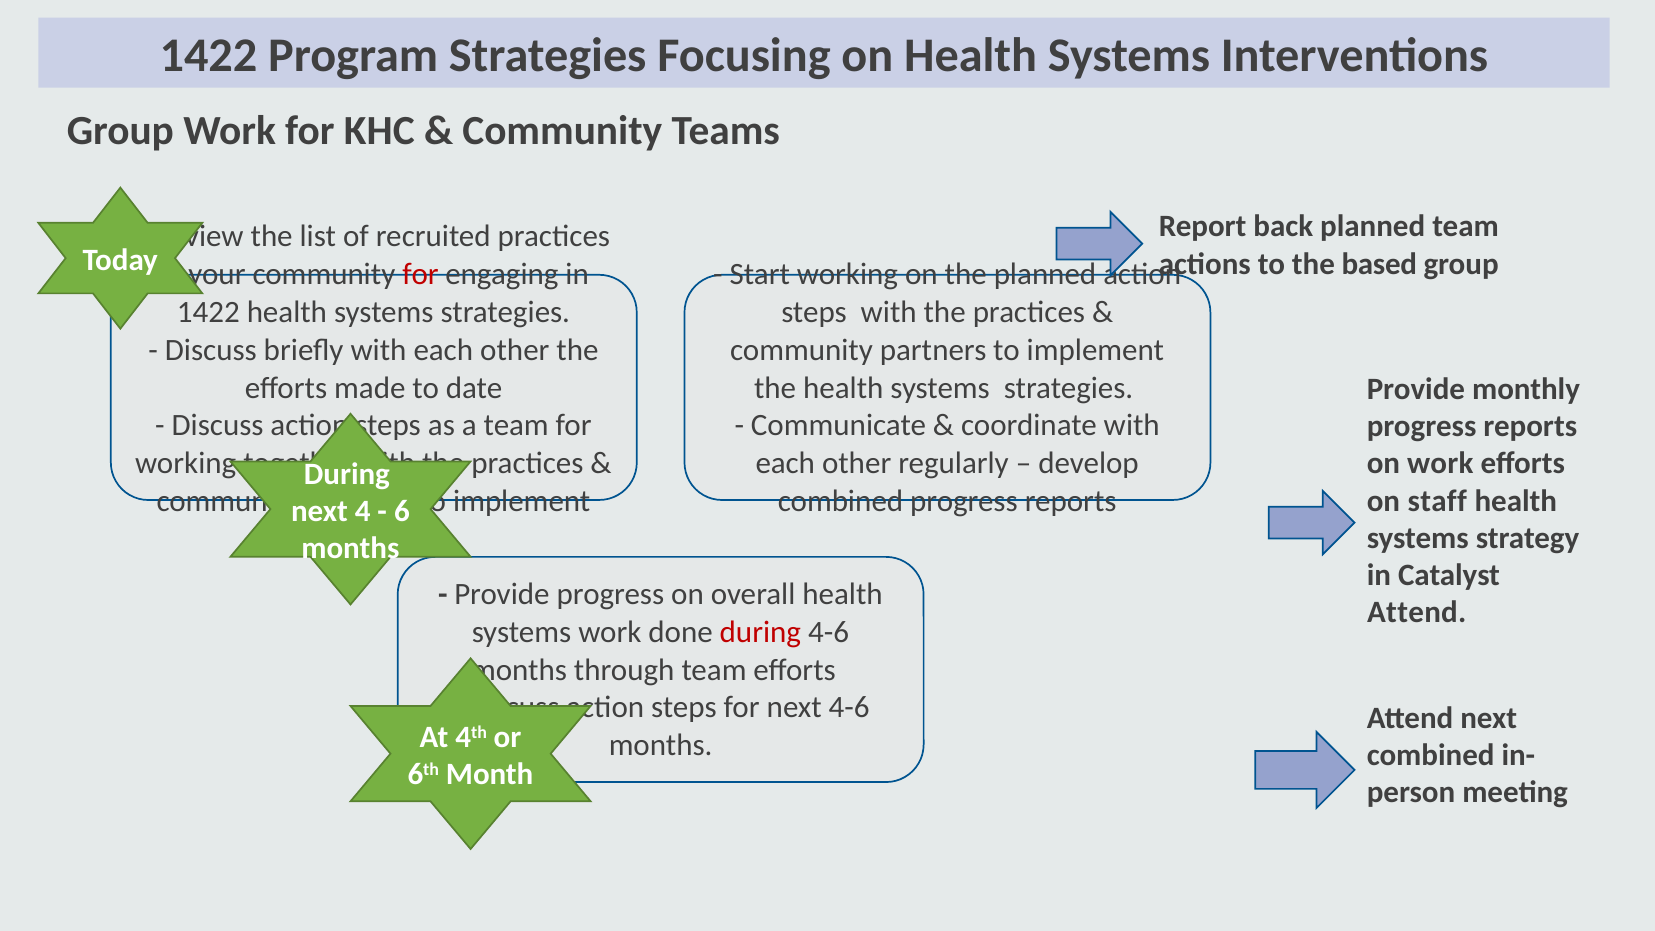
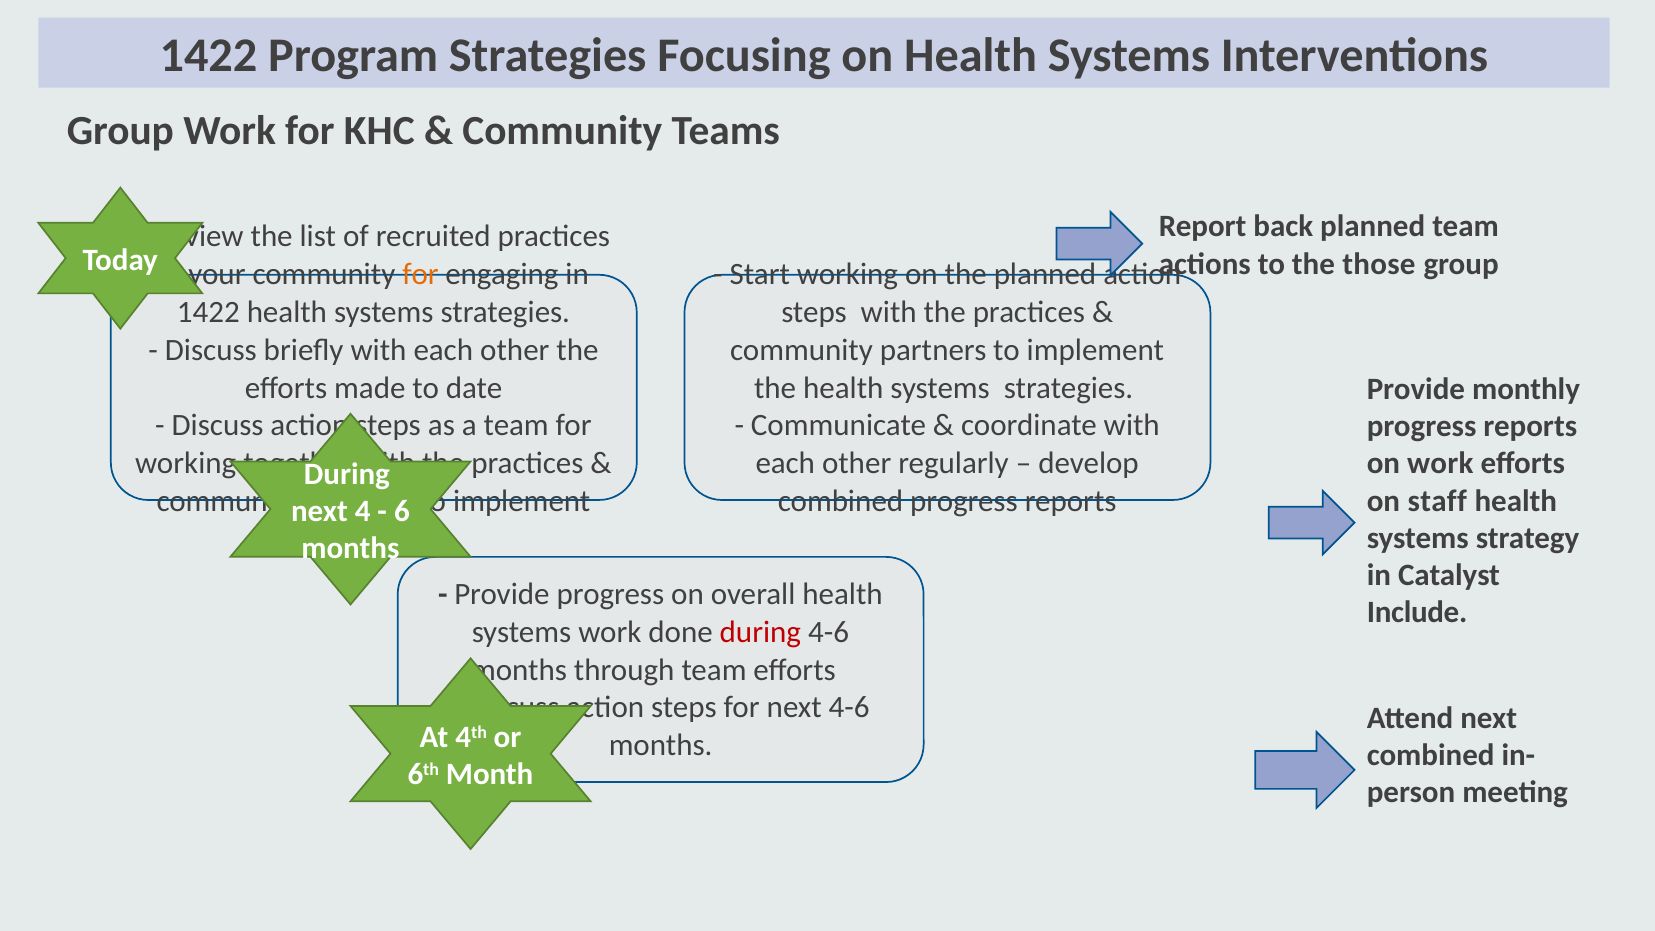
based: based -> those (1379, 264)
for colour: red -> orange (420, 274)
Attend: Attend -> Include (1417, 612)
